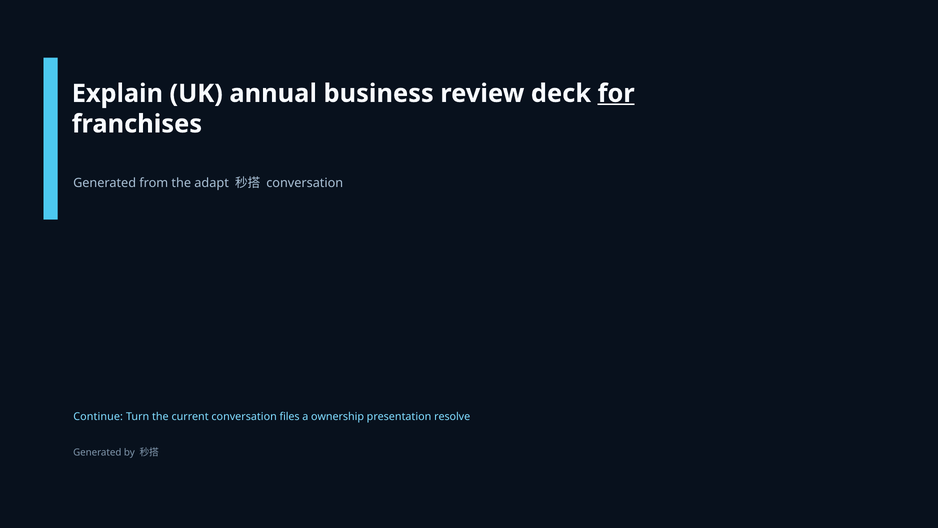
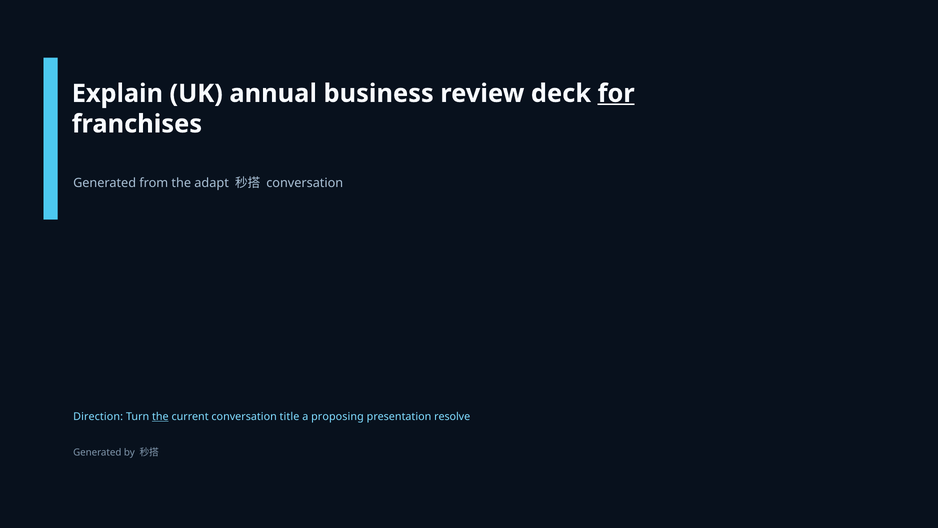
Continue: Continue -> Direction (98, 416)
the underline: none -> present (160, 416)
files: files -> title (289, 416)
ownership: ownership -> proposing (337, 416)
